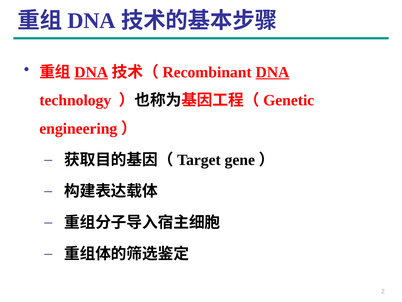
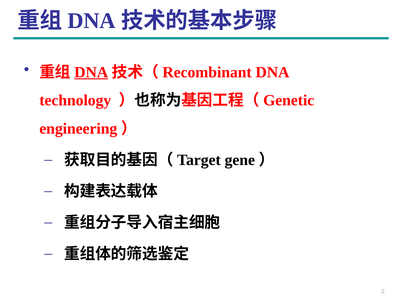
DNA underline: present -> none (272, 72)
